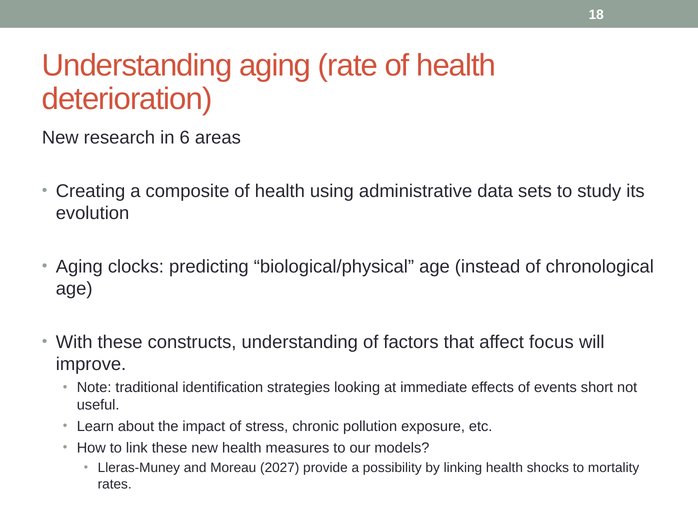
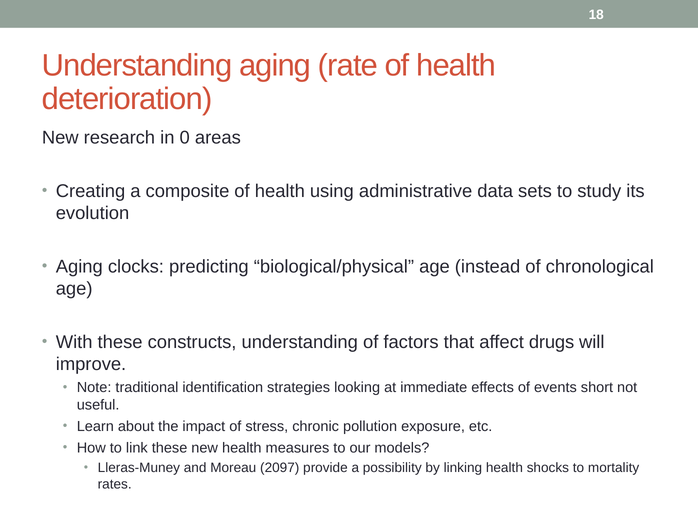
6: 6 -> 0 (185, 138)
focus: focus -> drugs (552, 343)
2027: 2027 -> 2097 (280, 468)
